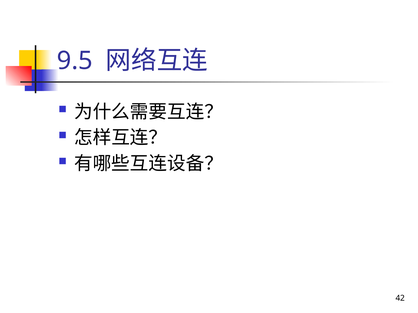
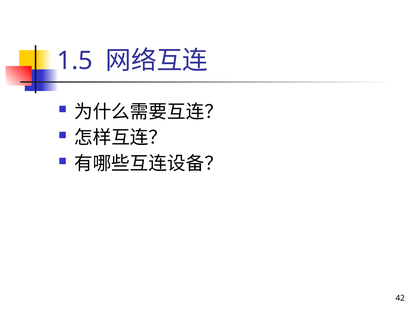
9.5: 9.5 -> 1.5 (75, 61)
